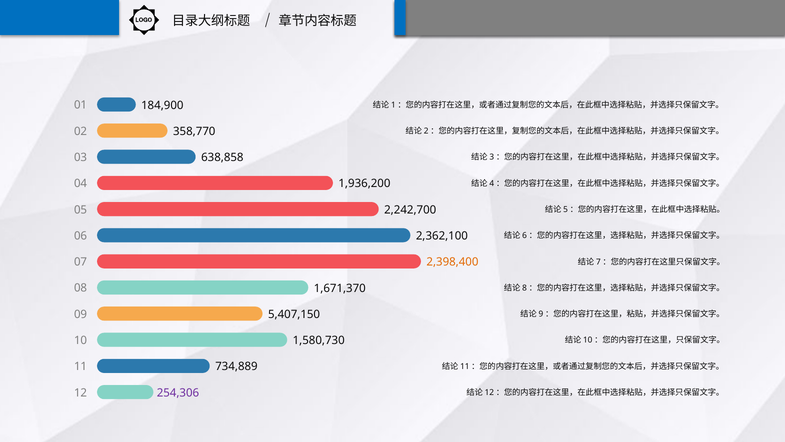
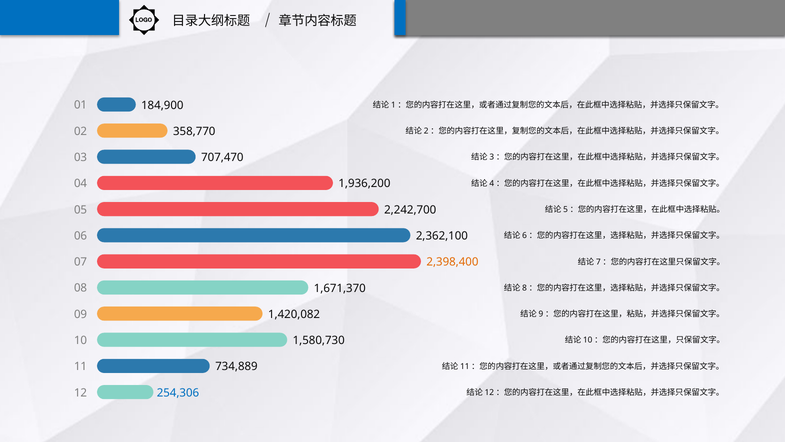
638,858: 638,858 -> 707,470 (222, 157)
5,407,150: 5,407,150 -> 1,420,082 (294, 314)
254,306 colour: purple -> blue (178, 393)
